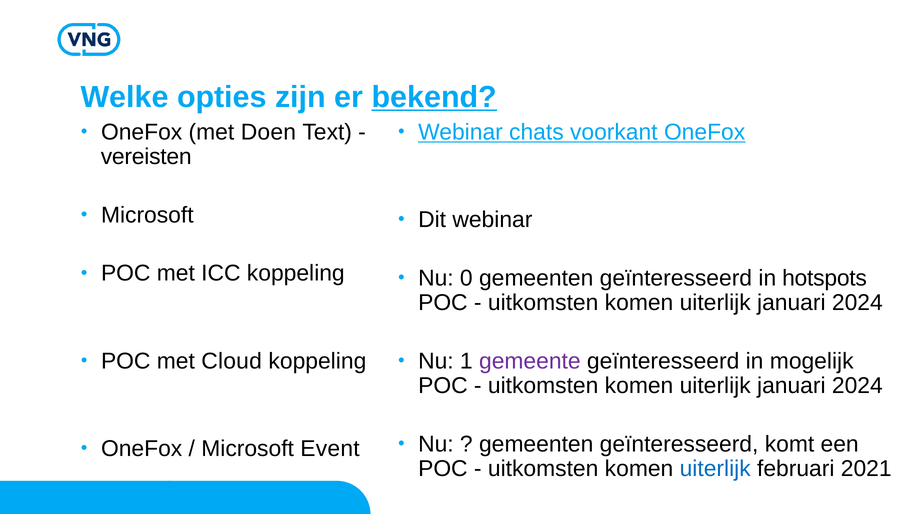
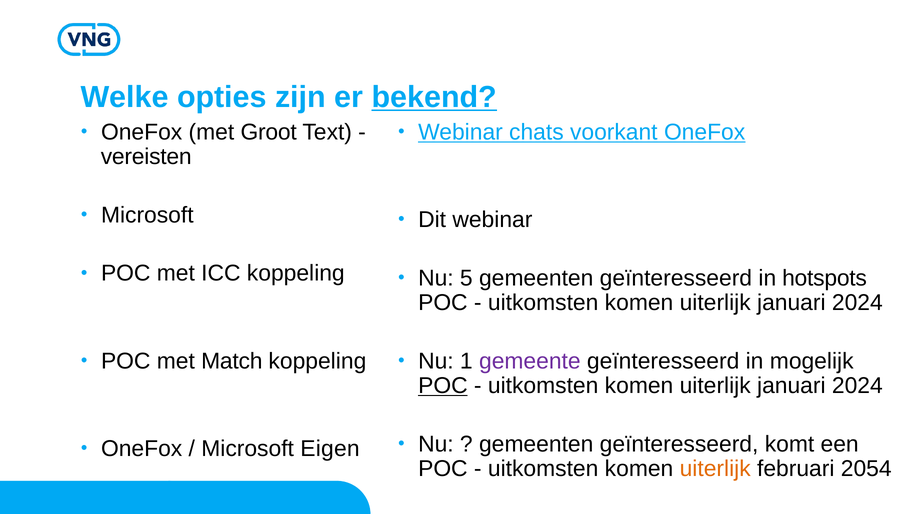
Doen: Doen -> Groot (269, 132)
0: 0 -> 5 (466, 278)
Cloud: Cloud -> Match (232, 361)
POC underline: none -> present (443, 386)
Event: Event -> Eigen (330, 449)
uiterlijk colour: blue -> orange (715, 469)
2021: 2021 -> 2054 (866, 469)
